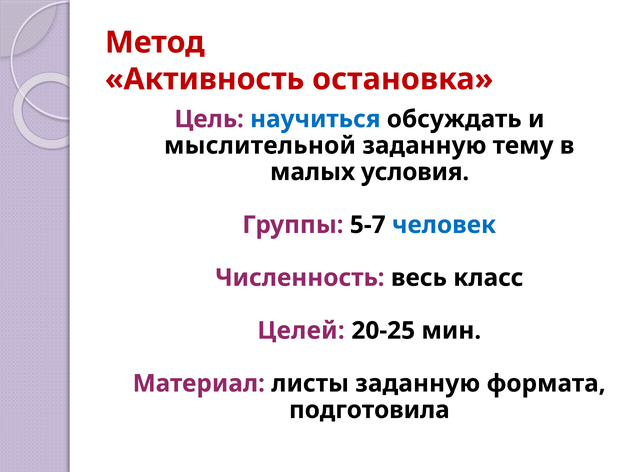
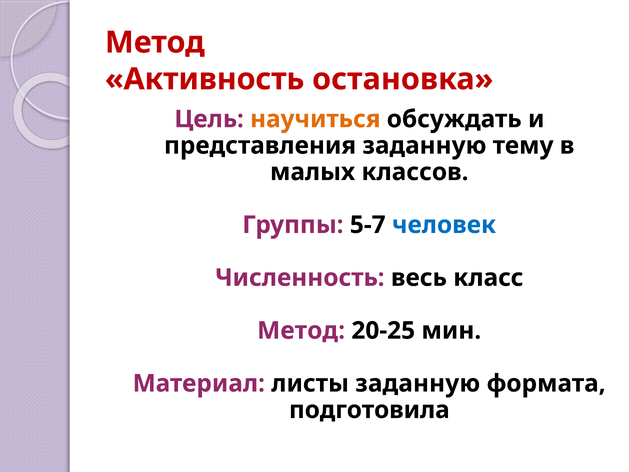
научиться colour: blue -> orange (315, 119)
мыслительной: мыслительной -> представления (260, 146)
условия: условия -> классов (415, 172)
Целей: Целей -> Метод (301, 330)
